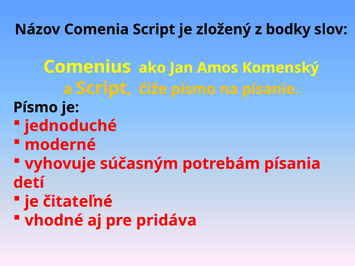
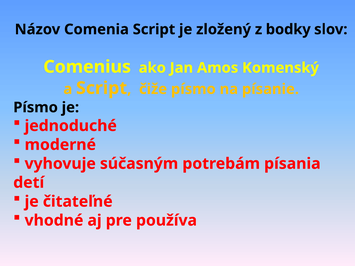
pridáva: pridáva -> používa (166, 221)
